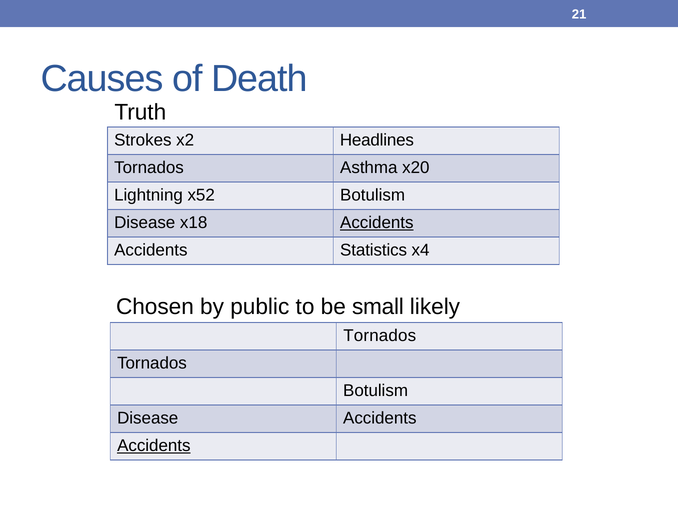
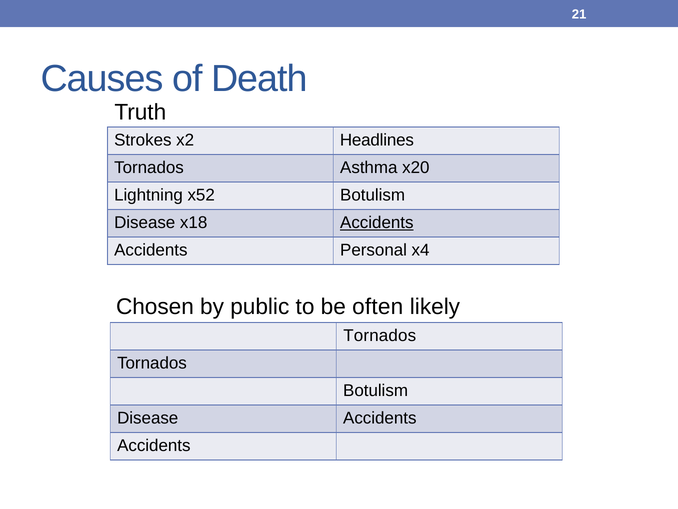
Statistics: Statistics -> Personal (374, 250)
small: small -> often (378, 306)
Accidents underline: present -> none (154, 445)
